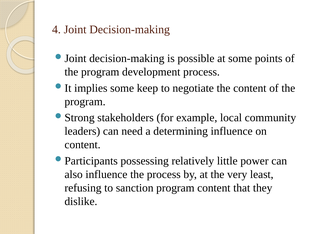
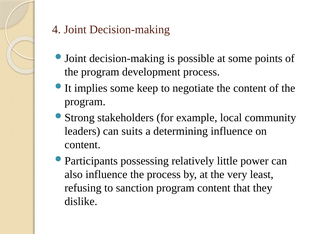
need: need -> suits (132, 131)
